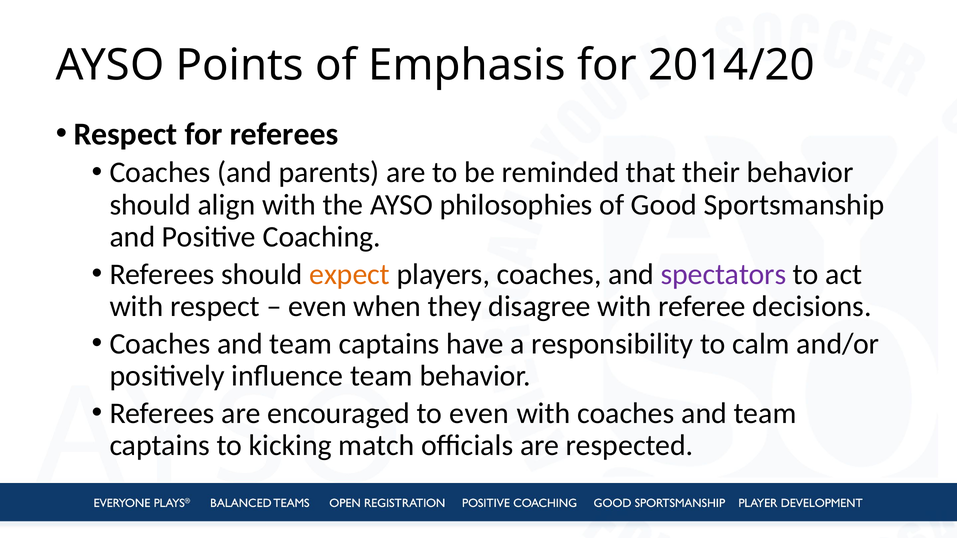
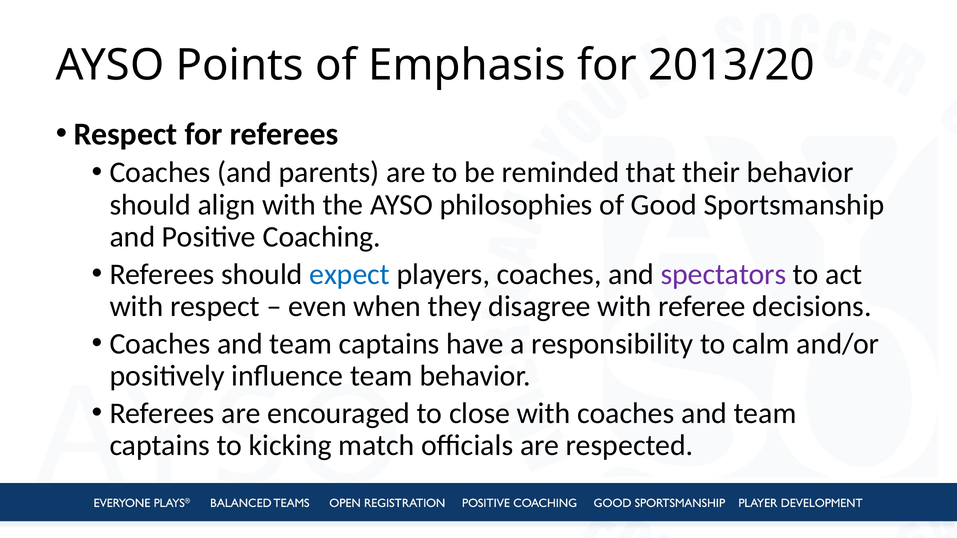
2014/20: 2014/20 -> 2013/20 (732, 65)
expect colour: orange -> blue (350, 274)
to even: even -> close (480, 413)
